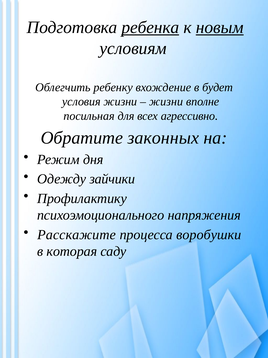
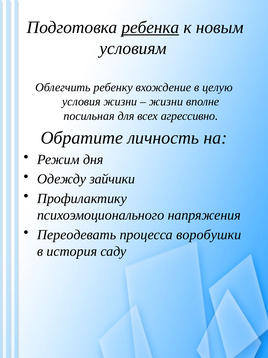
новым underline: present -> none (220, 27)
будет: будет -> целую (217, 87)
законных: законных -> личность (163, 138)
Расскажите: Расскажите -> Переодевать (77, 234)
которая: которая -> история (72, 251)
